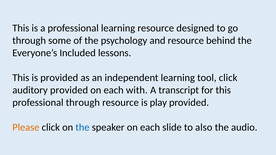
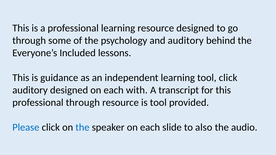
and resource: resource -> auditory (186, 41)
is provided: provided -> guidance (59, 78)
auditory provided: provided -> designed (69, 90)
is play: play -> tool (158, 103)
Please colour: orange -> blue (26, 127)
